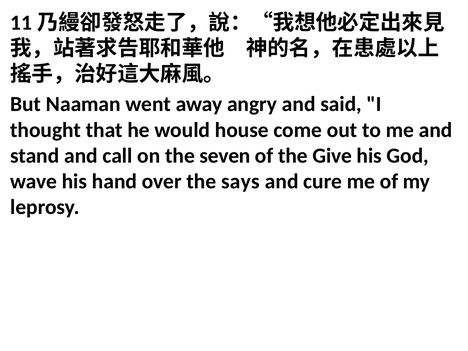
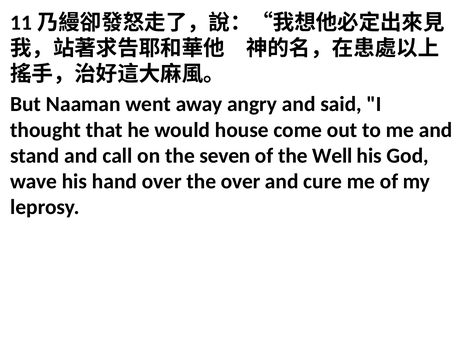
Give: Give -> Well (332, 156)
the says: says -> over (241, 181)
